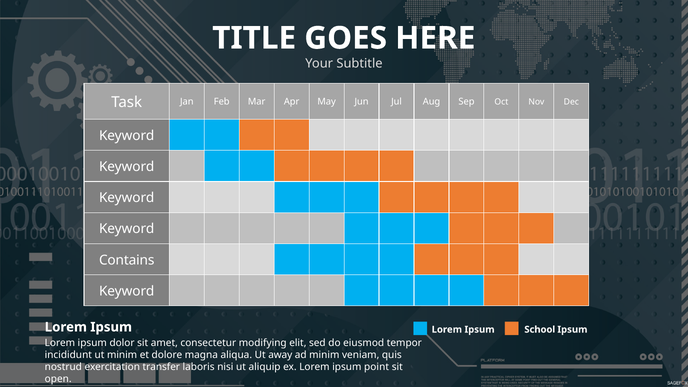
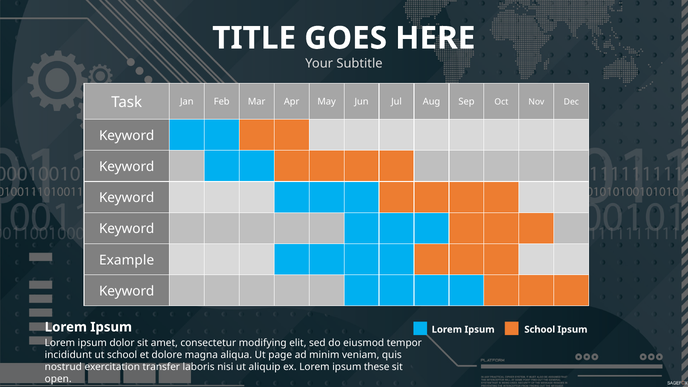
Contains: Contains -> Example (127, 260)
ut minim: minim -> school (122, 355)
away: away -> page (280, 355)
point: point -> these (377, 367)
